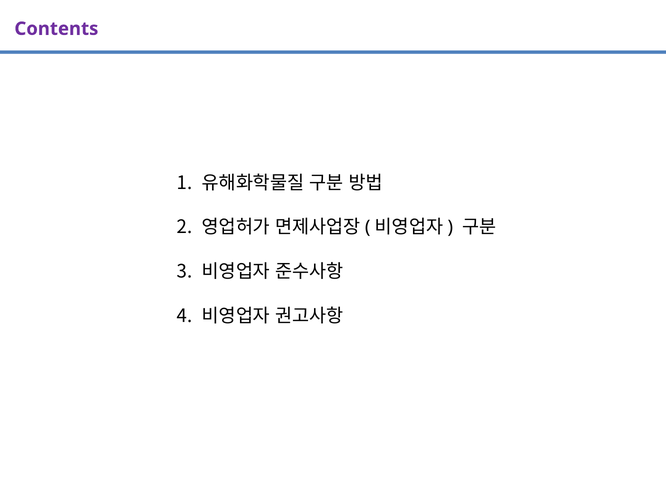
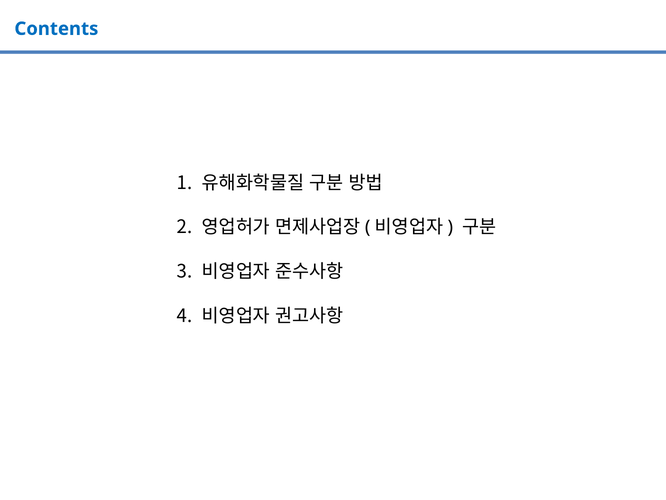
Contents colour: purple -> blue (56, 29)
